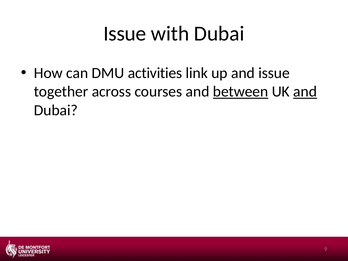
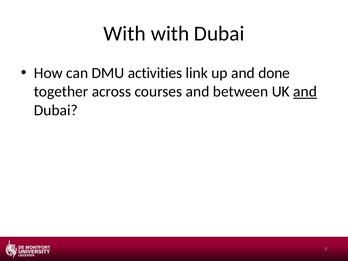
Issue: Issue -> With (125, 34)
and issue: issue -> done (274, 73)
between underline: present -> none (241, 92)
